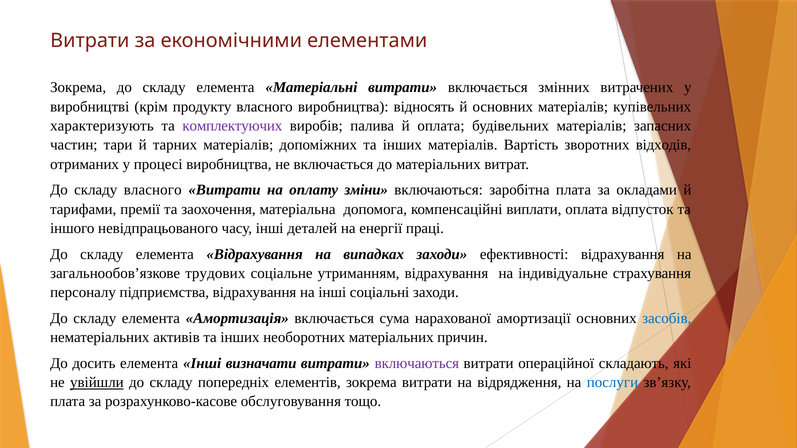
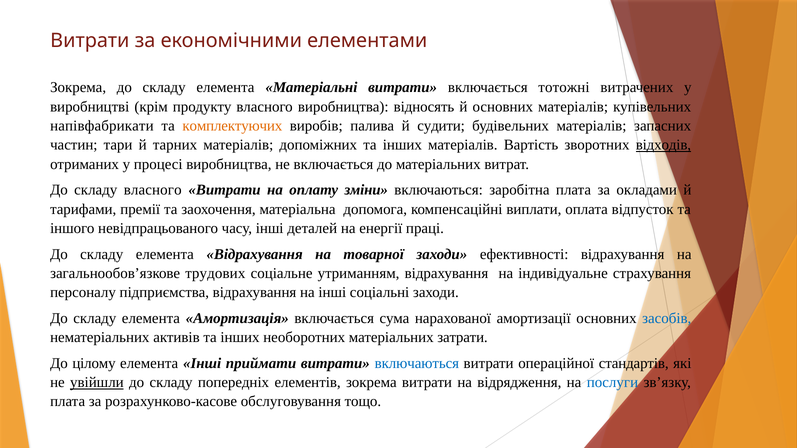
змінних: змінних -> тотожні (564, 88)
характеризують: характеризують -> напівфабрикати (102, 126)
комплектуючих colour: purple -> orange (232, 126)
й оплата: оплата -> судити (441, 126)
відходів underline: none -> present (663, 145)
випадках: випадках -> товарної (374, 254)
причин: причин -> затрати (463, 338)
досить: досить -> цілому (94, 363)
визначати: визначати -> приймати (261, 363)
включаються colour: purple -> blue (417, 363)
складають: складають -> стандартів (634, 363)
